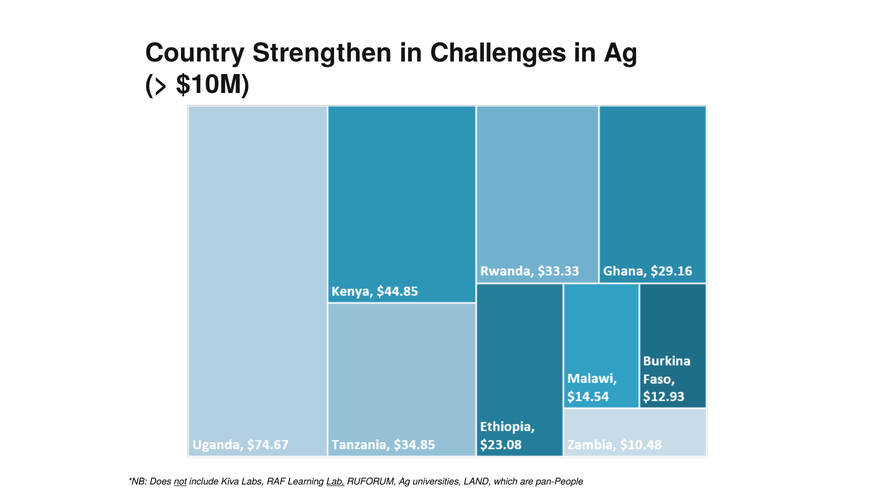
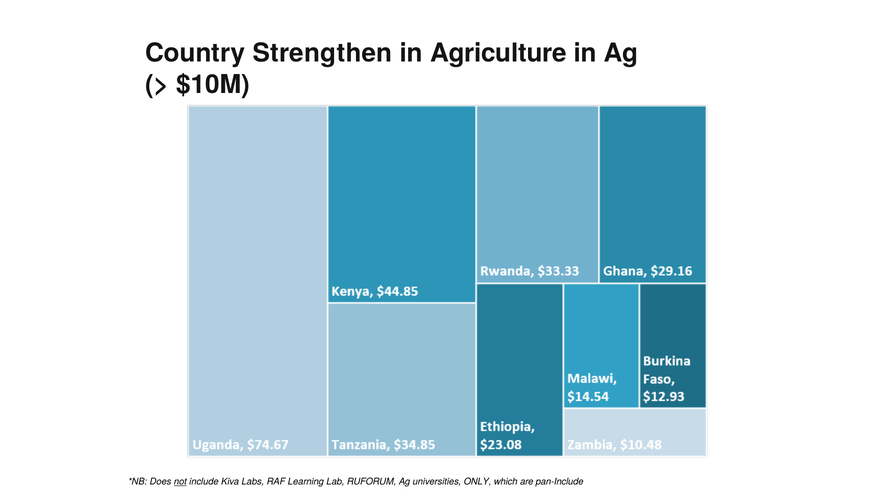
Challenges: Challenges -> Agriculture (498, 53)
Lab underline: present -> none (336, 482)
LAND: LAND -> ONLY (478, 482)
pan-People: pan-People -> pan-Include (560, 482)
